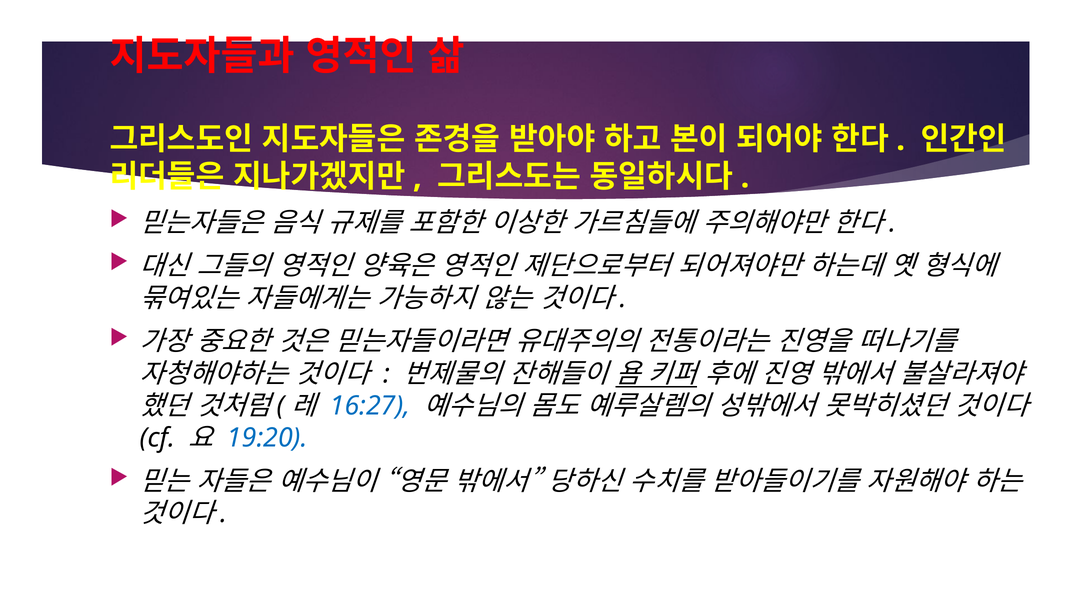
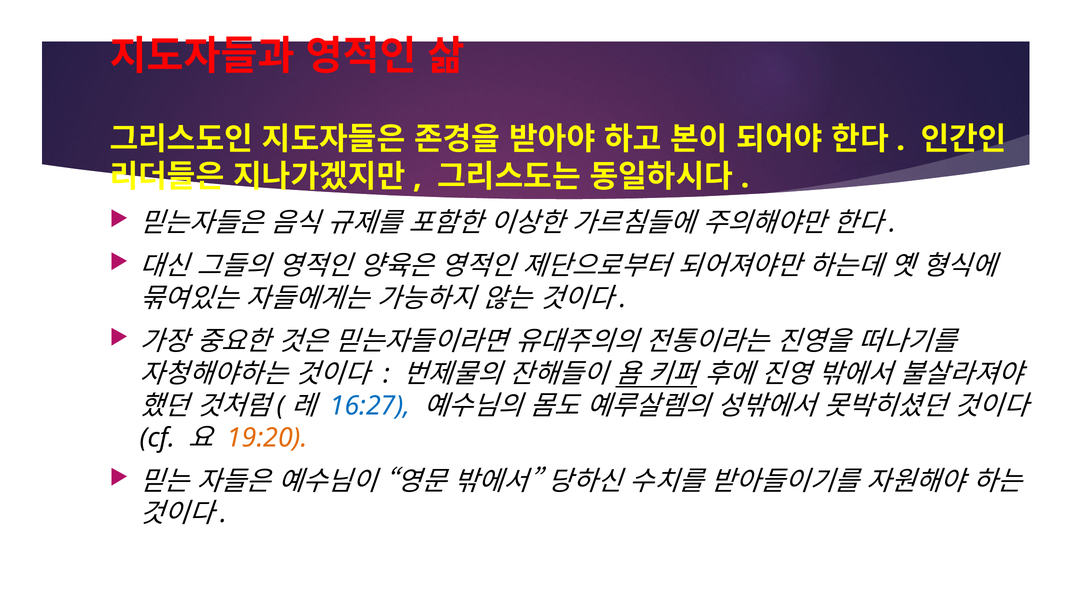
19:20 colour: blue -> orange (267, 438)
